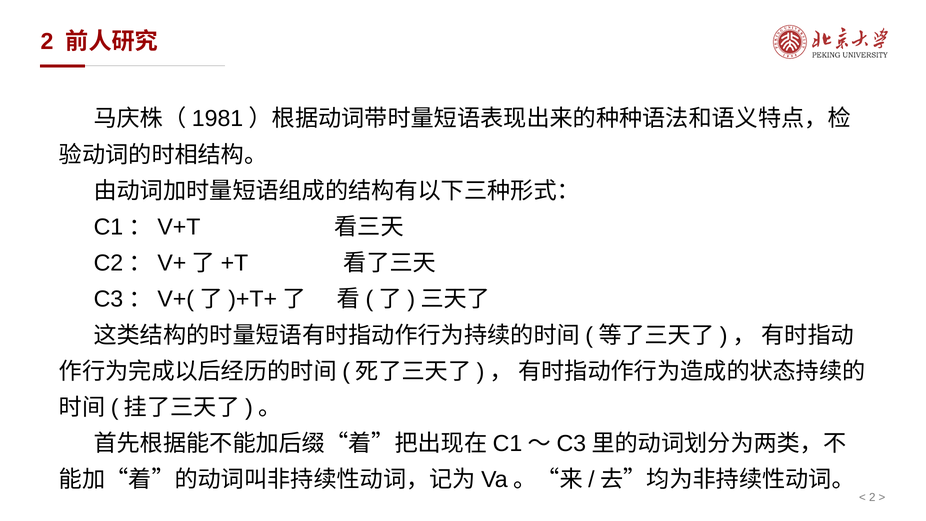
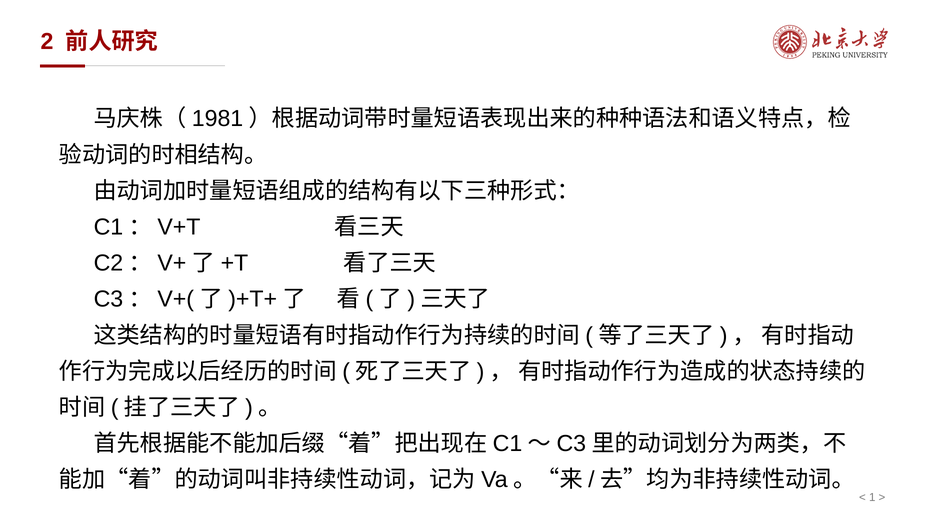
2: 2 -> 1 (872, 498)
